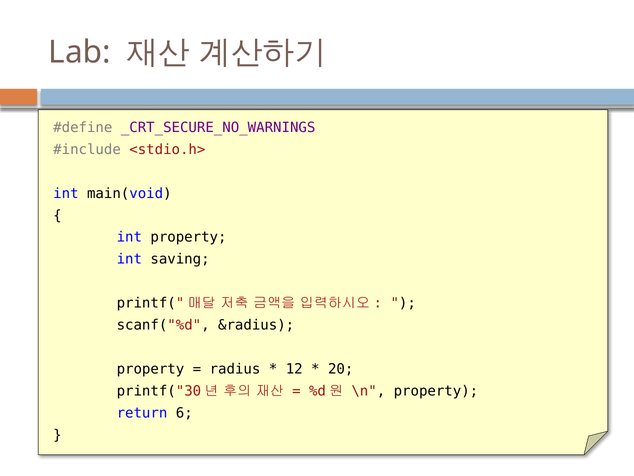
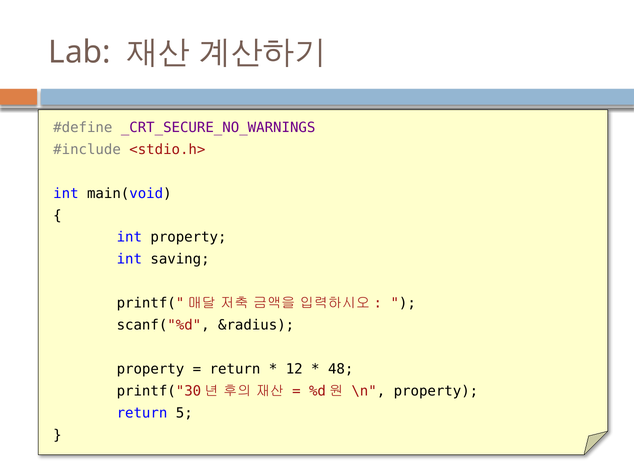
radius: radius -> return (235, 369)
20: 20 -> 48 (341, 369)
6: 6 -> 5 (184, 413)
